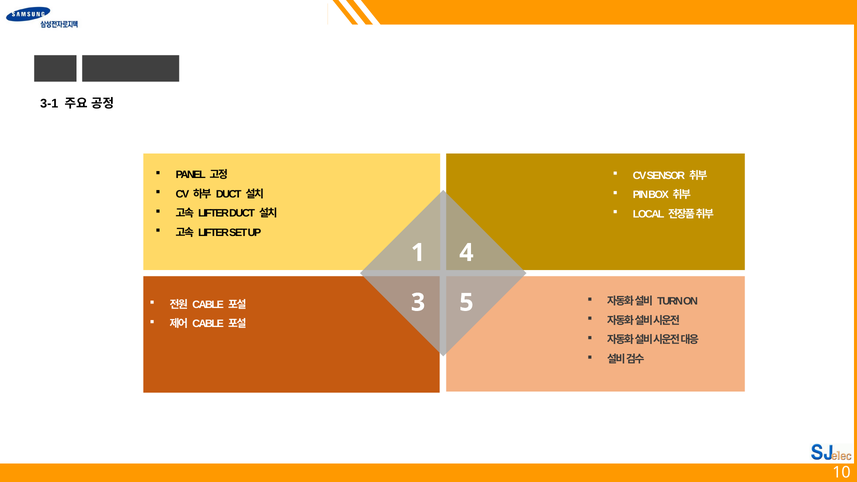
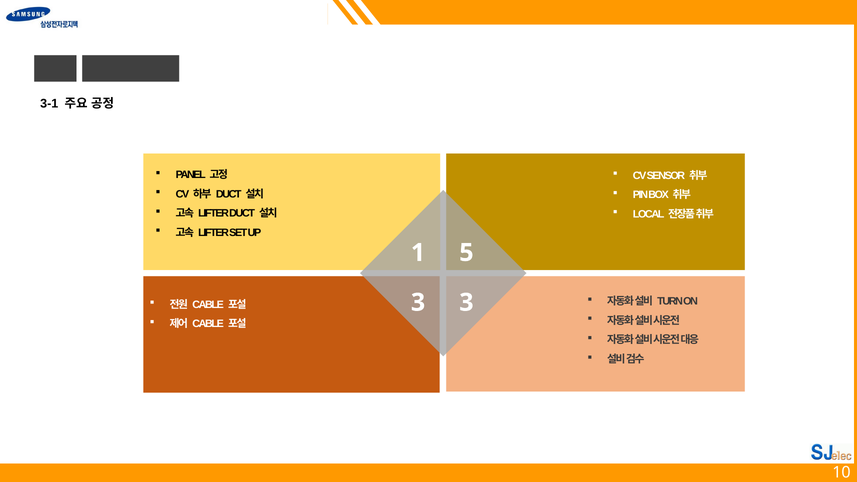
4: 4 -> 5 (466, 253)
3 5: 5 -> 3 (466, 303)
